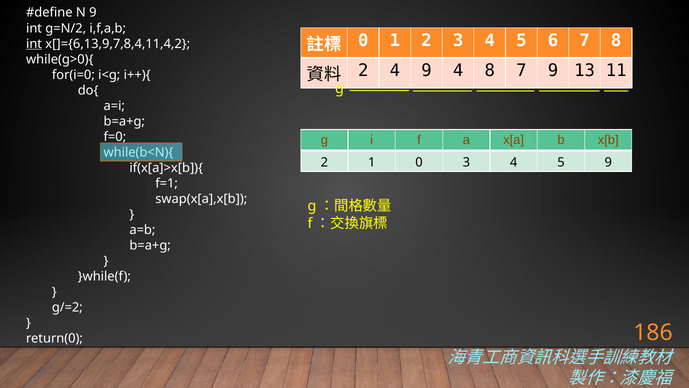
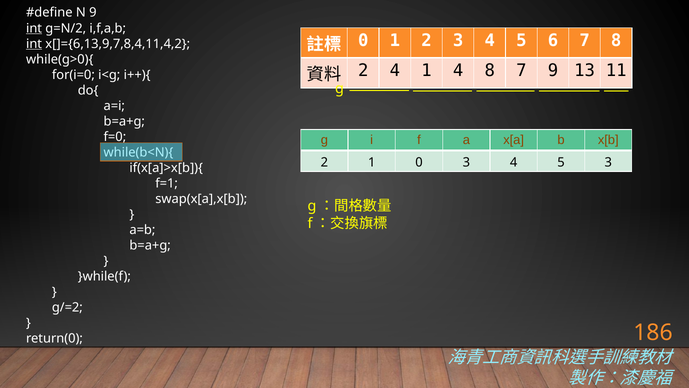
int underline: none -> present (34, 28)
4 9: 9 -> 1 (426, 71)
5 9: 9 -> 3 (608, 162)
